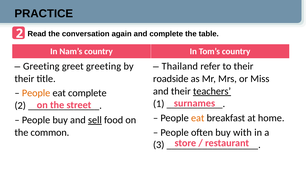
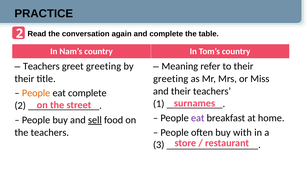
Greeting: Greeting -> Teachers (41, 66)
Thailand: Thailand -> Meaning (180, 66)
roadside: roadside -> greeting (171, 79)
teachers underline: present -> none (212, 91)
eat colour: orange -> purple (198, 118)
the common: common -> teachers (50, 133)
